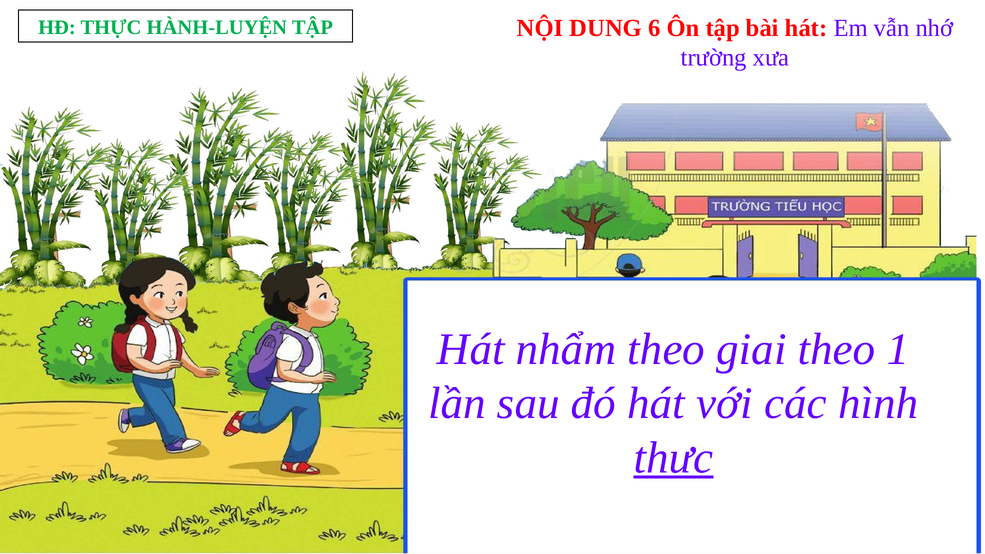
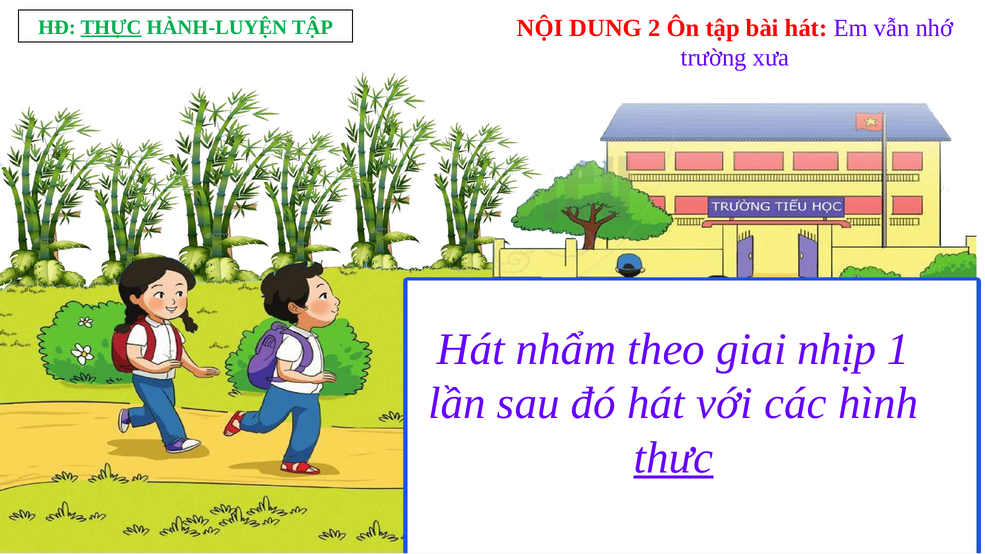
6: 6 -> 2 (654, 28)
THỰC underline: none -> present (111, 27)
giai theo: theo -> nhịp (837, 349)
